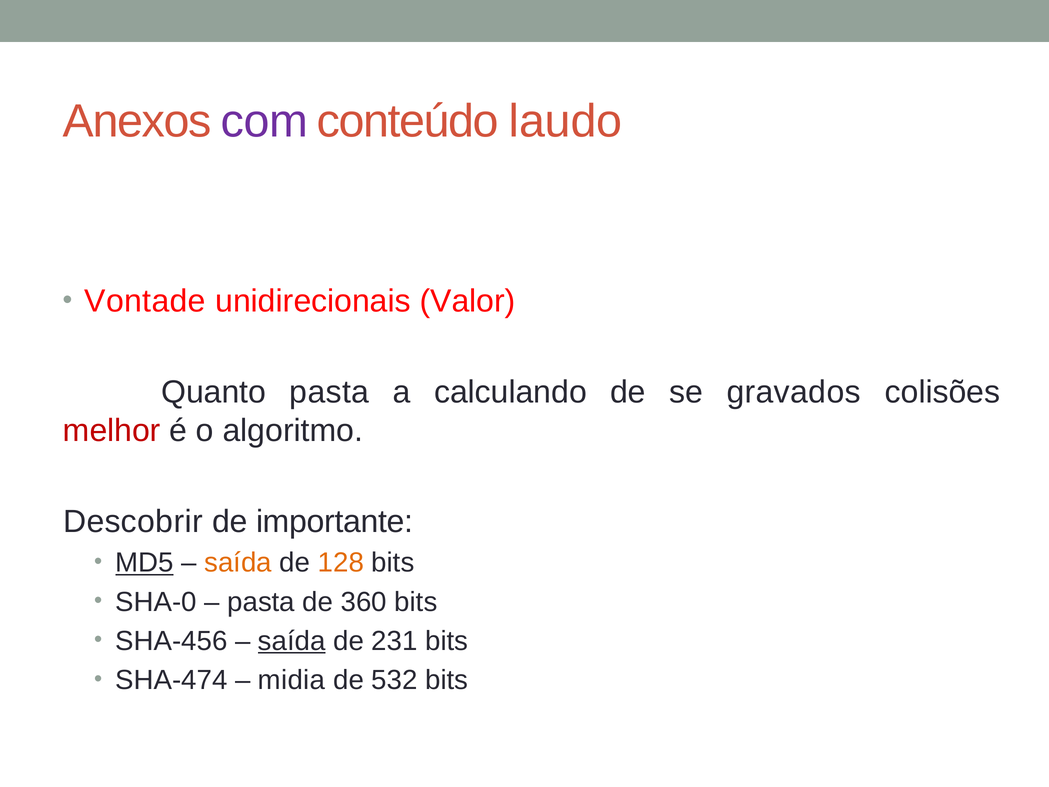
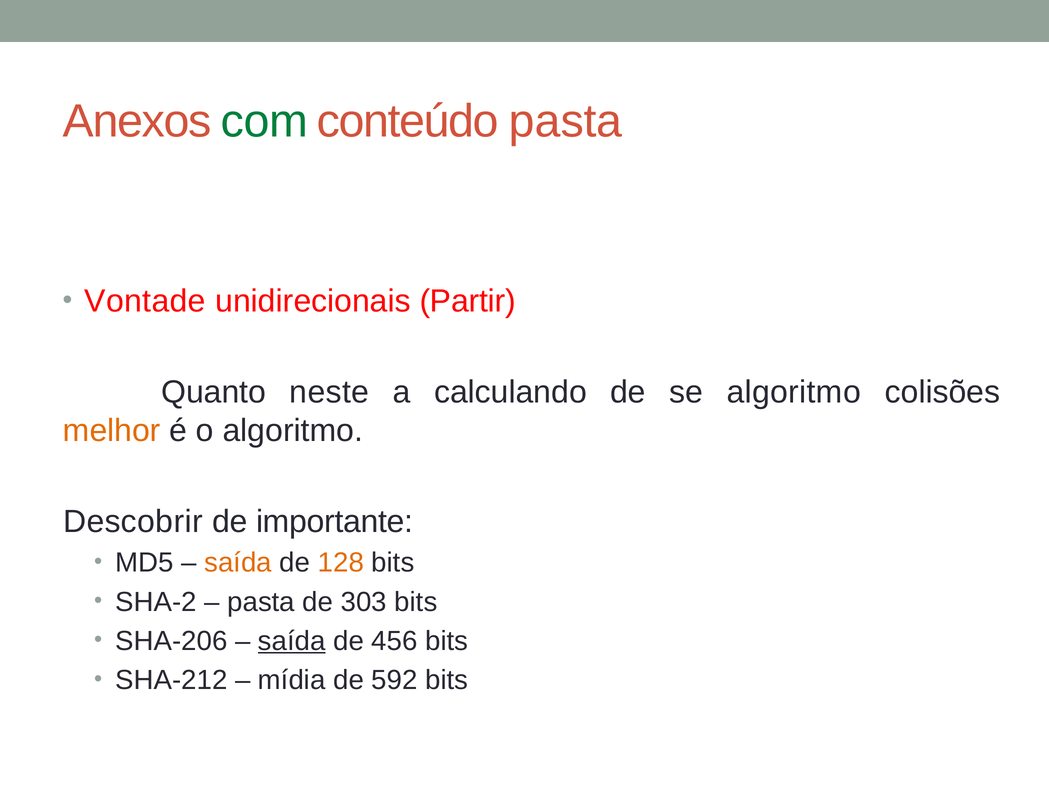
com colour: purple -> green (264, 121)
conteúdo laudo: laudo -> pasta (566, 121)
Valor: Valor -> Partir (468, 301)
Quanto pasta: pasta -> neste (329, 392)
se gravados: gravados -> algoritmo (794, 392)
melhor colour: red -> orange (112, 430)
MD5 underline: present -> none (145, 563)
SHA-0: SHA-0 -> SHA-2 (156, 602)
360: 360 -> 303 (364, 602)
SHA-456: SHA-456 -> SHA-206 (171, 641)
231: 231 -> 456 (394, 641)
SHA-474: SHA-474 -> SHA-212 (171, 680)
midia: midia -> mídia (292, 680)
532: 532 -> 592 (394, 680)
